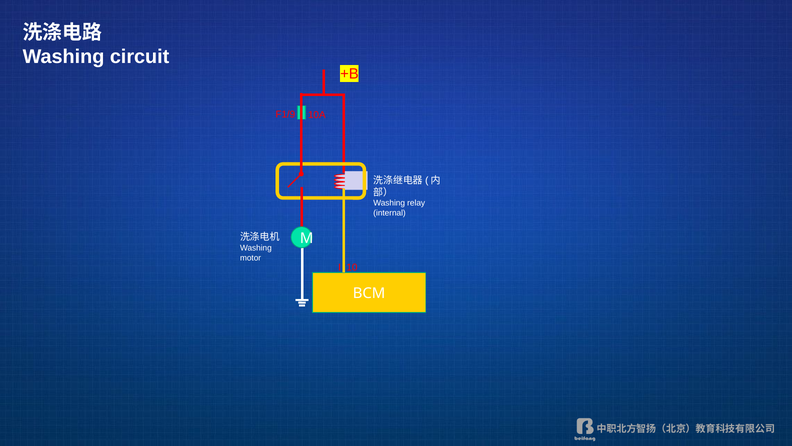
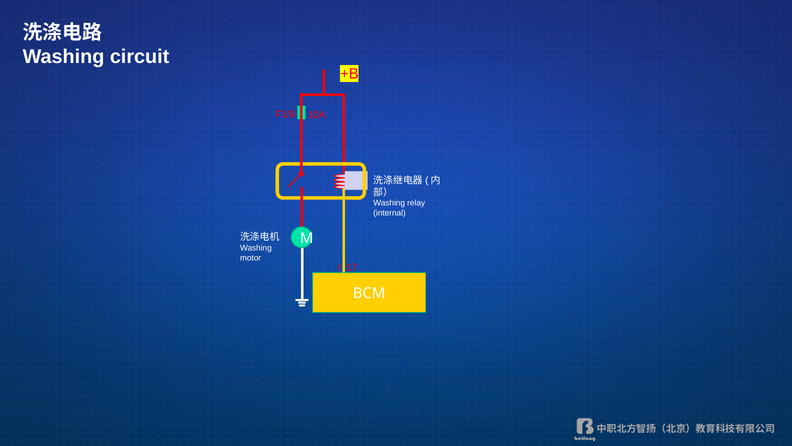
10: 10 -> 17 (352, 267)
